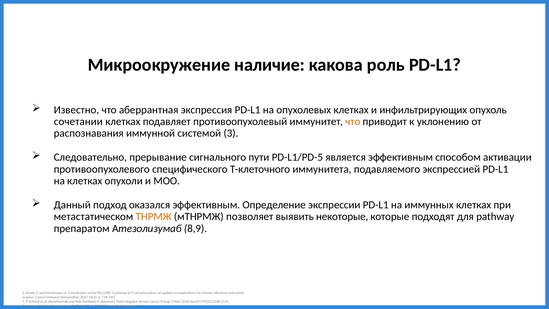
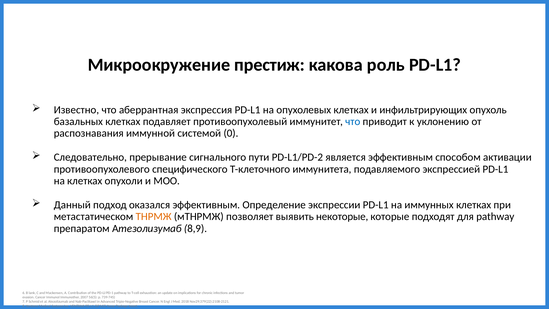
наличие: наличие -> престиж (270, 65)
сочетании: сочетании -> базальных (78, 121)
что colour: orange -> blue (353, 121)
3: 3 -> 0 (231, 133)
PD-L1/PD-5: PD-L1/PD-5 -> PD-L1/PD-2 (297, 157)
